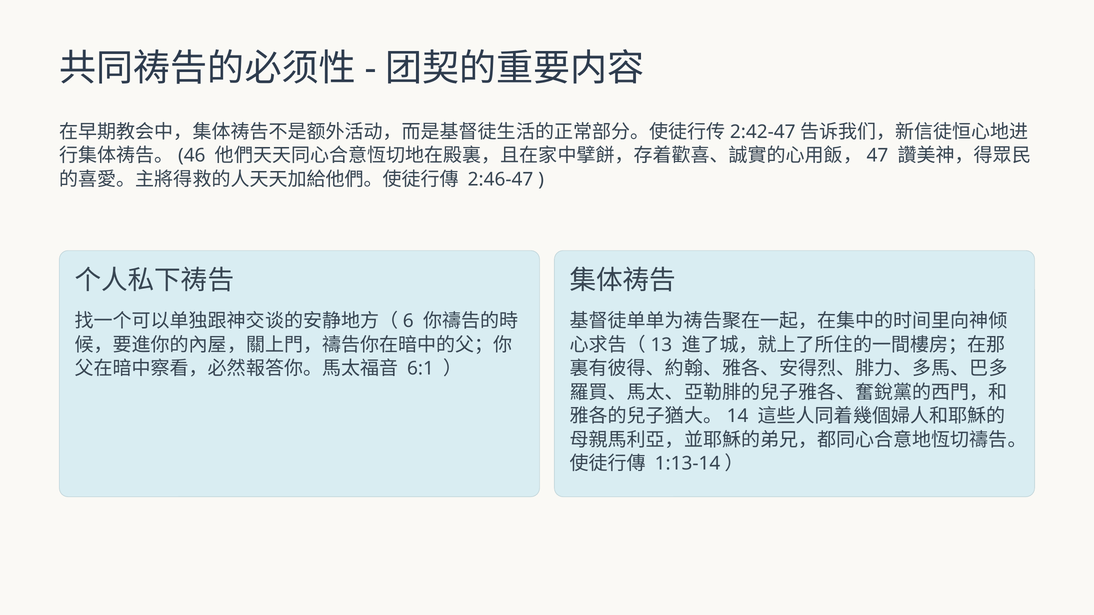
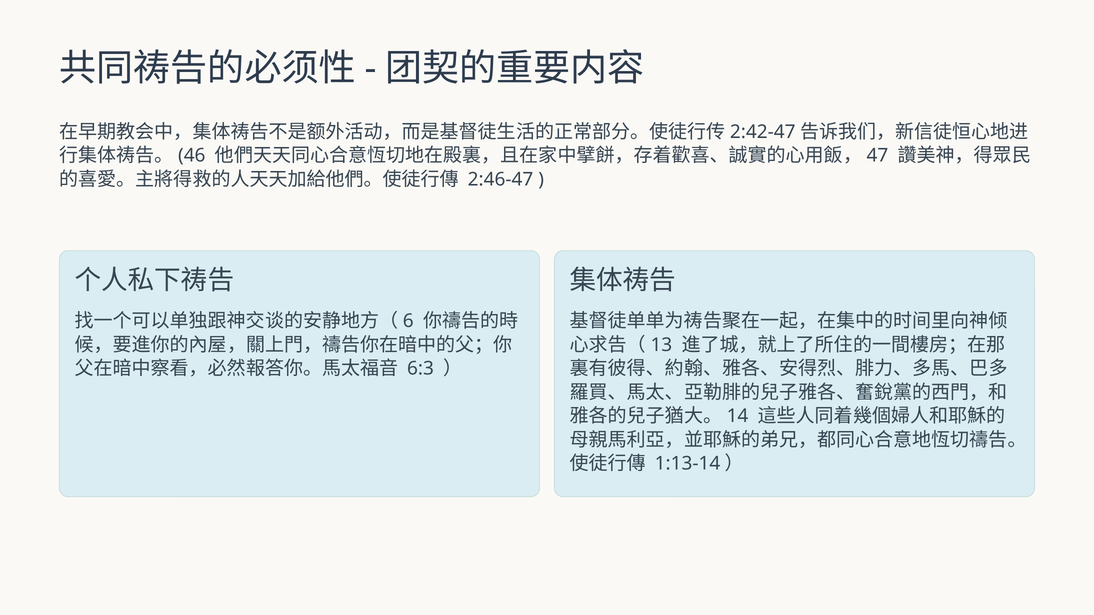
6:1: 6:1 -> 6:3 (420, 369)
